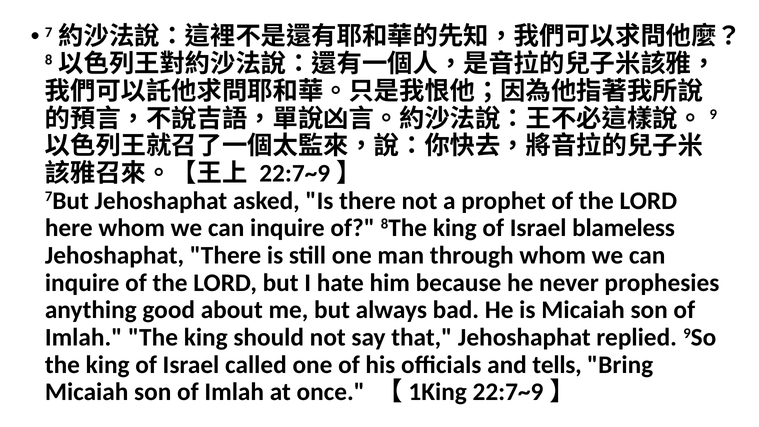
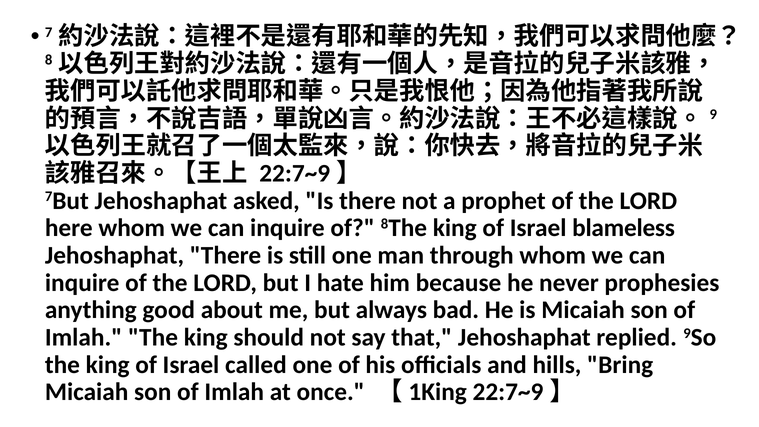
tells: tells -> hills (557, 365)
